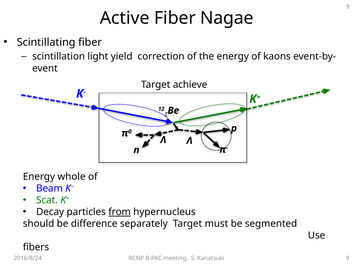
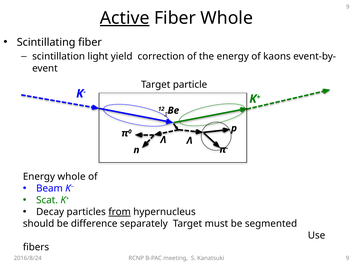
Active underline: none -> present (125, 18)
Fiber Nagae: Nagae -> Whole (227, 18)
achieve: achieve -> particle (190, 85)
